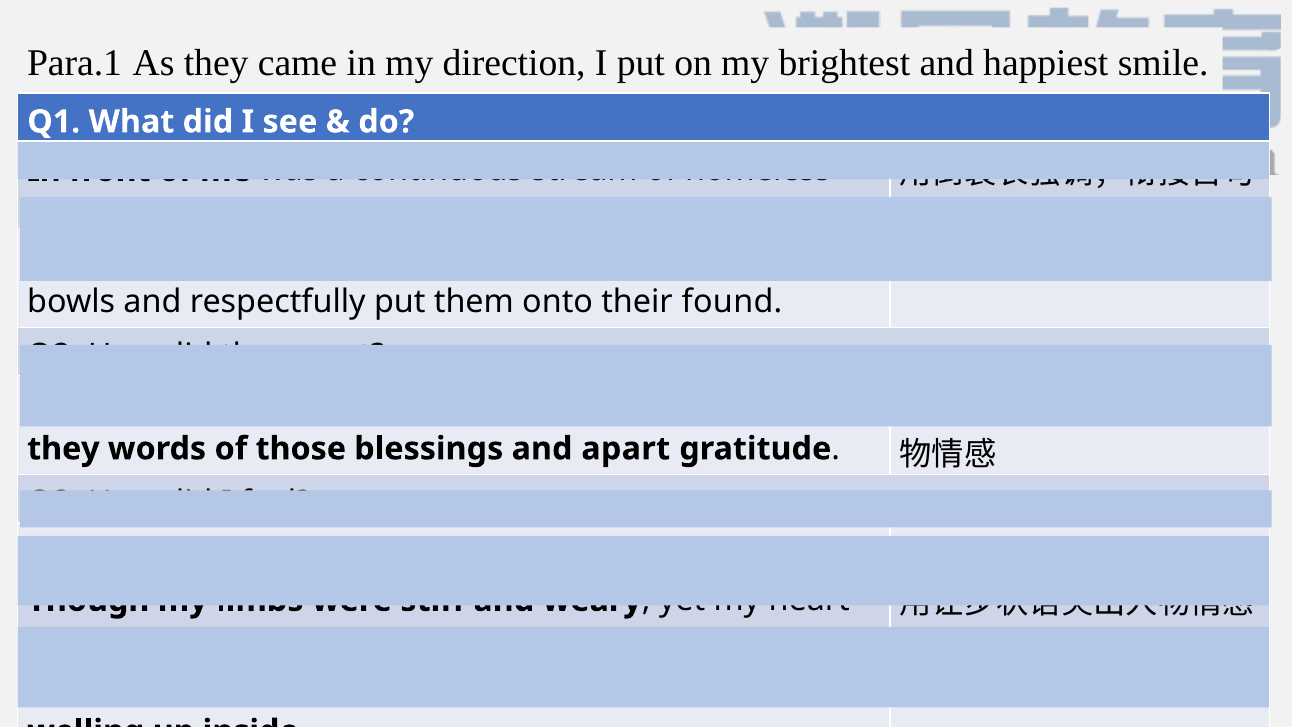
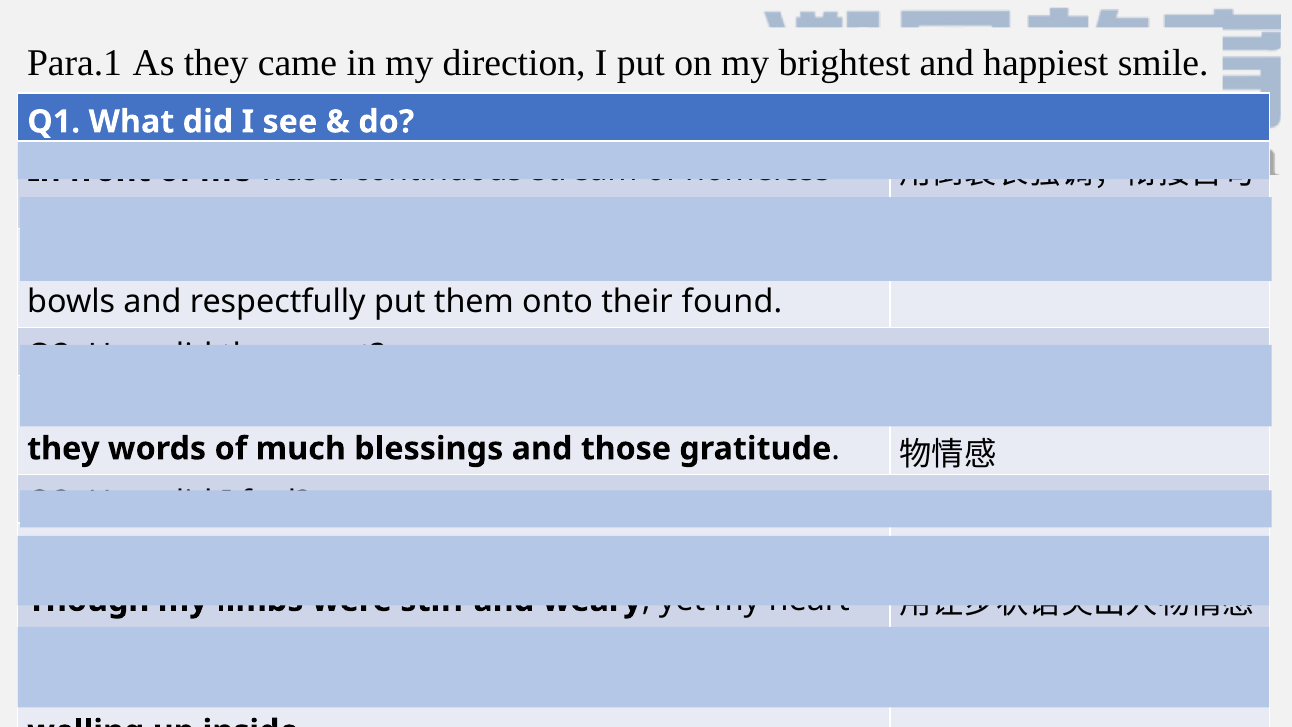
of those: those -> much (301, 449)
and apart: apart -> those (626, 449)
